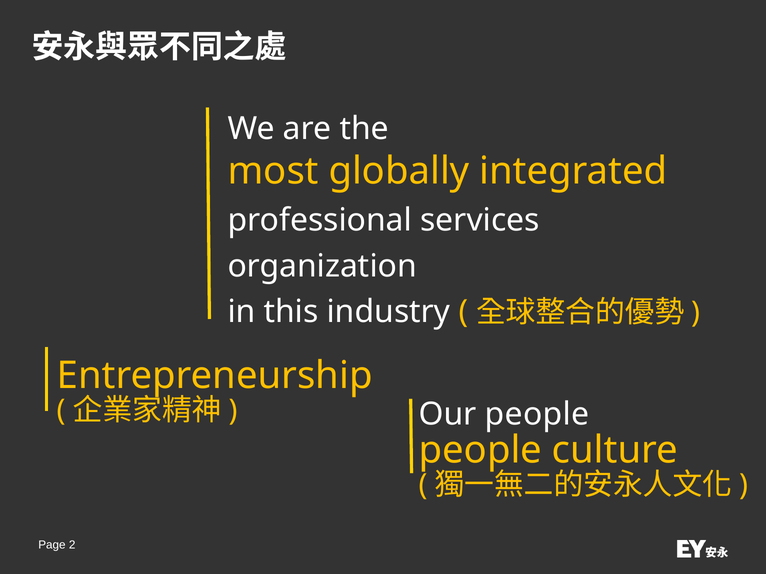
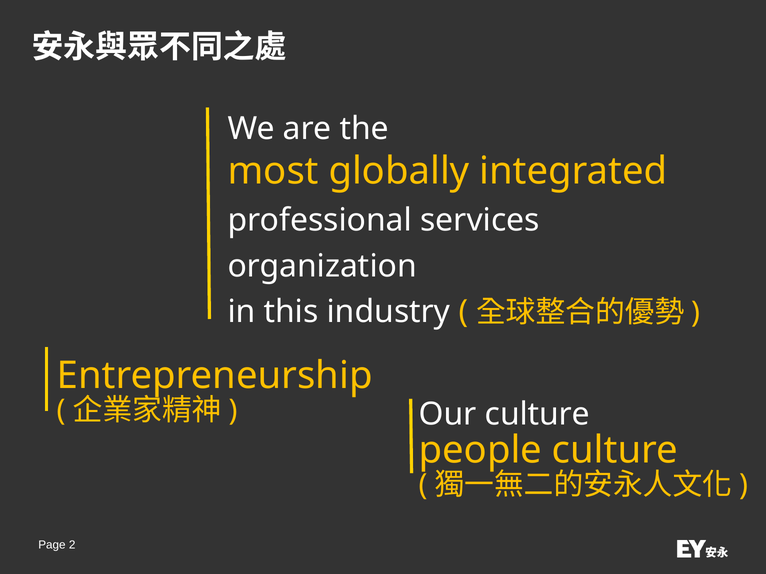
Our people: people -> culture (537, 415)
